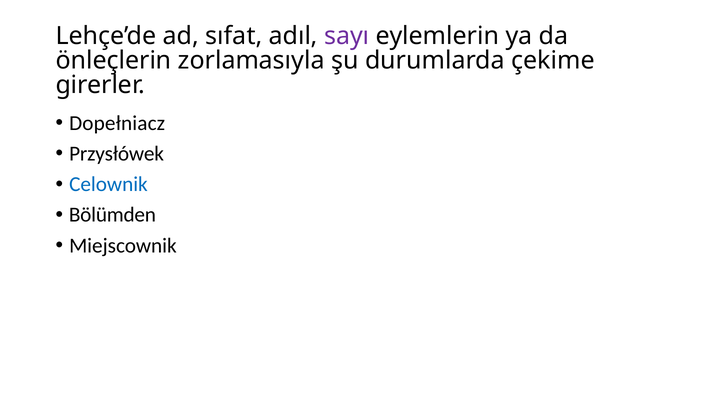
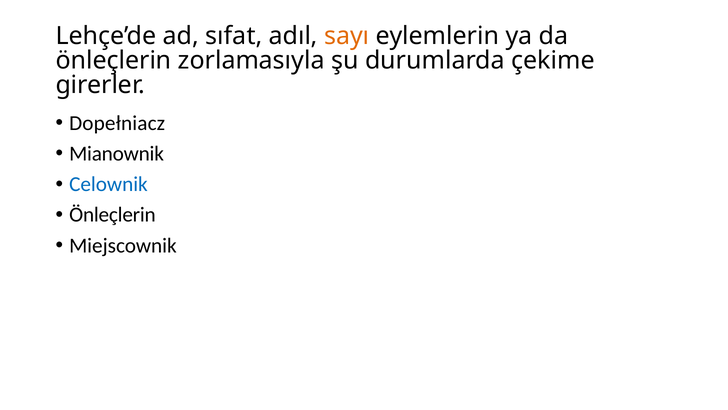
sayı colour: purple -> orange (347, 36)
Przysłówek: Przysłówek -> Mianownik (117, 154)
Bölümden: Bölümden -> Önleçlerin (112, 215)
